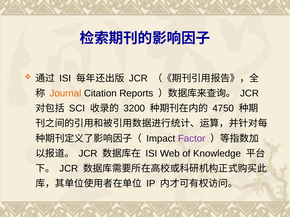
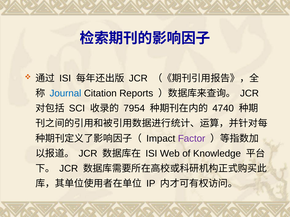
Journal colour: orange -> blue (65, 94)
3200: 3200 -> 7954 (134, 109)
4750: 4750 -> 4740 (223, 109)
